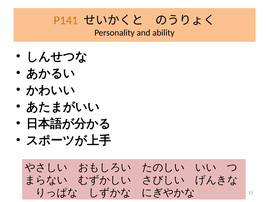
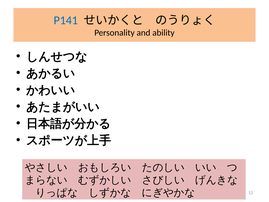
P141 colour: orange -> blue (66, 20)
